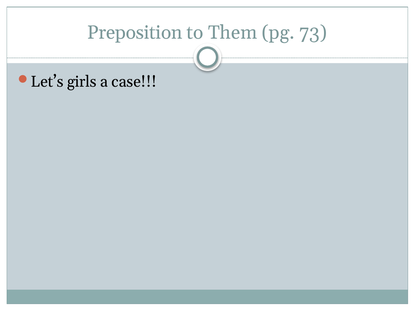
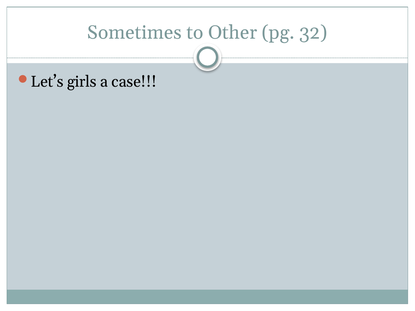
Preposition: Preposition -> Sometimes (135, 33)
Them: Them -> Other (233, 33)
73: 73 -> 32 (313, 33)
